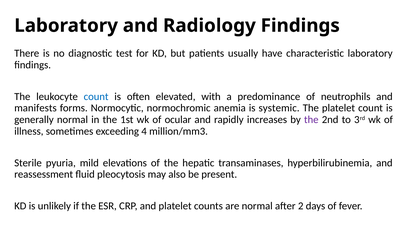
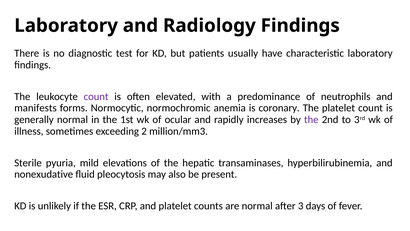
count colour: blue -> purple (96, 96)
systemic: systemic -> coronary (279, 108)
4: 4 -> 2 (144, 131)
reassessment: reassessment -> nonexudative (44, 174)
2: 2 -> 3 (301, 206)
